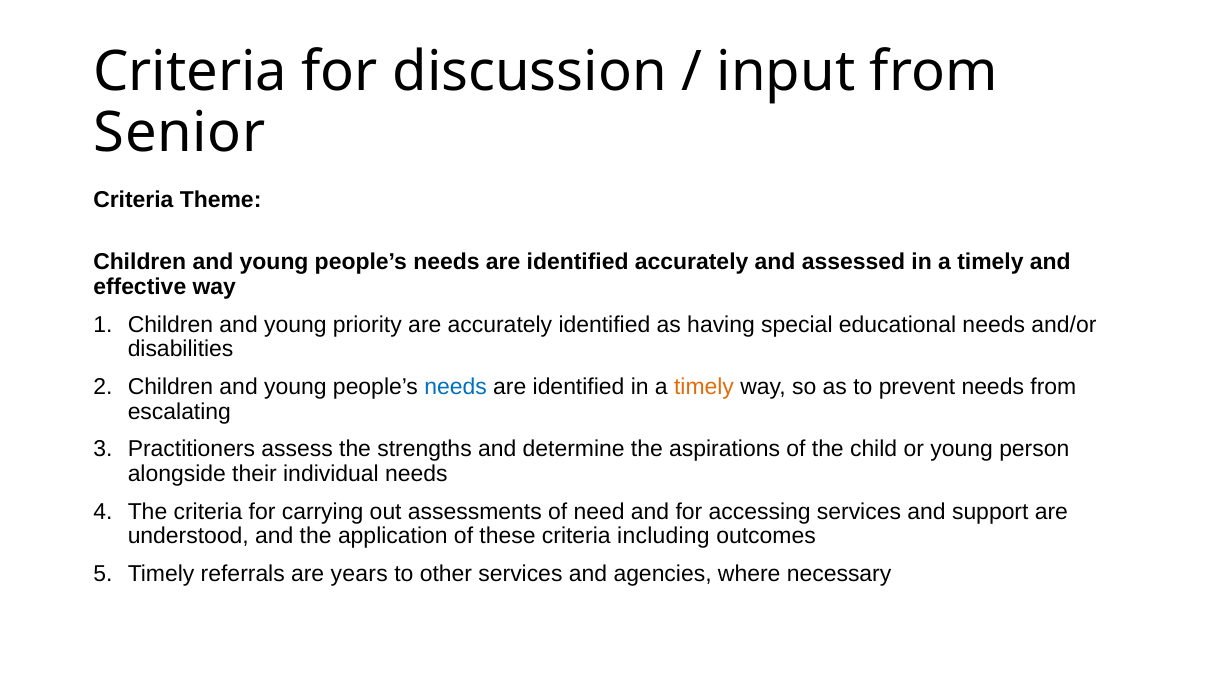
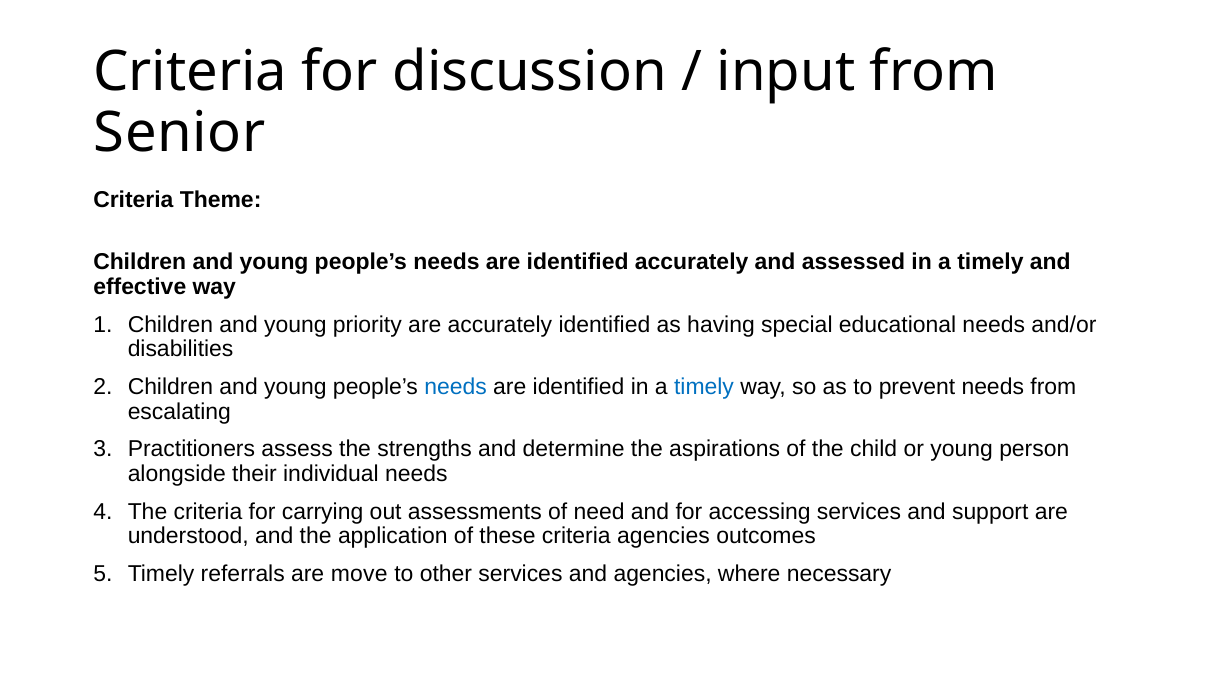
timely colour: orange -> blue (704, 387)
criteria including: including -> agencies (663, 537)
years: years -> move (359, 574)
